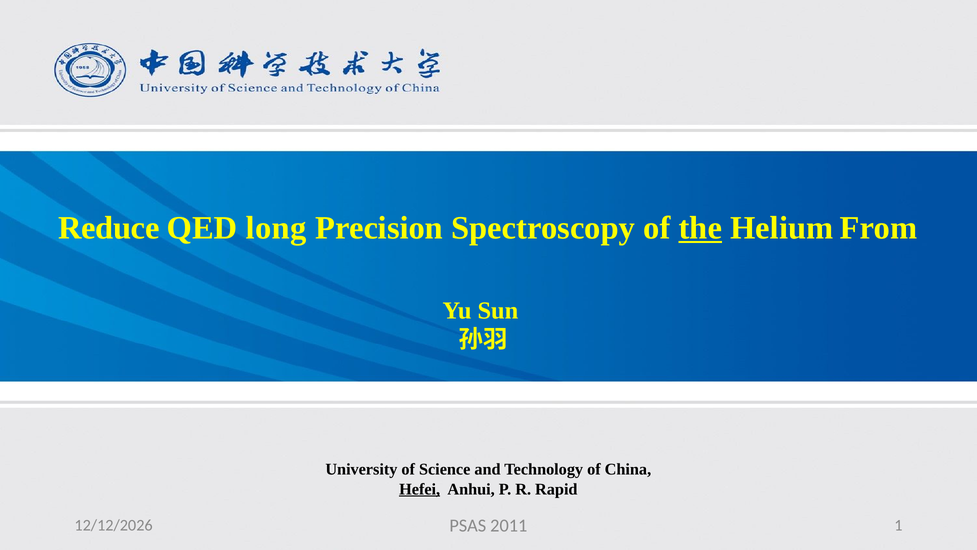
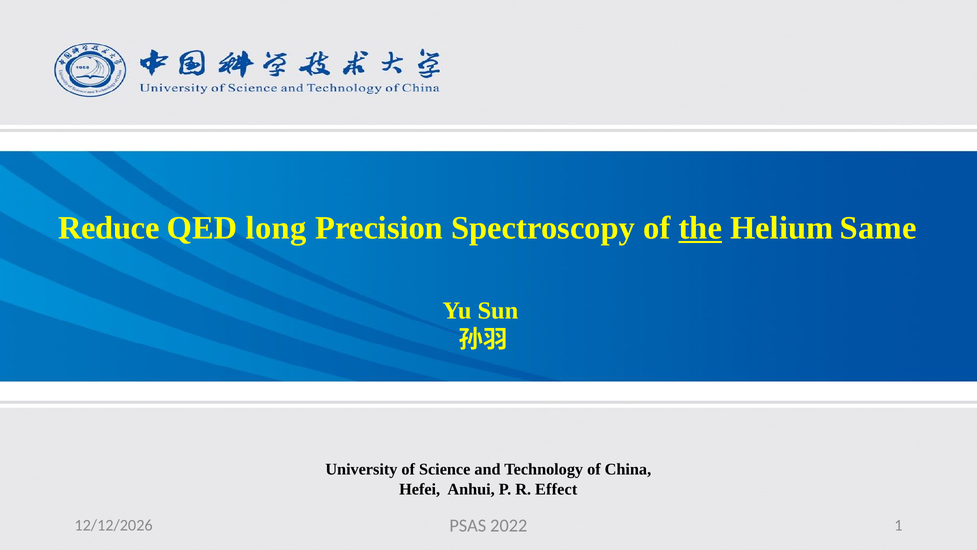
From: From -> Same (878, 228)
Hefei underline: present -> none (420, 489)
Rapid: Rapid -> Effect (556, 489)
2011: 2011 -> 2022 (509, 525)
